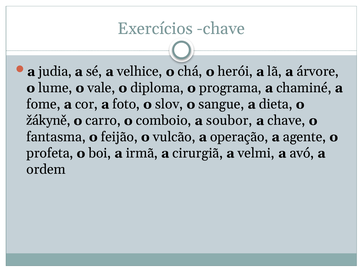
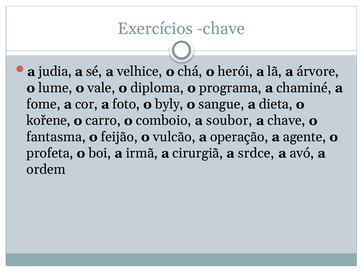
slov: slov -> byly (169, 104)
žákyně: žákyně -> kořene (48, 121)
velmi: velmi -> srdce (256, 153)
